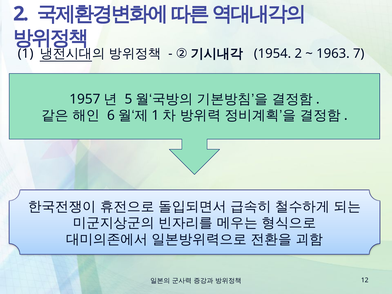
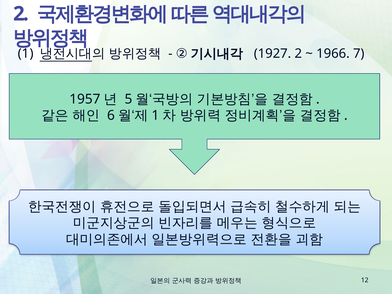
1954: 1954 -> 1927 (272, 54)
1963: 1963 -> 1966 (333, 54)
